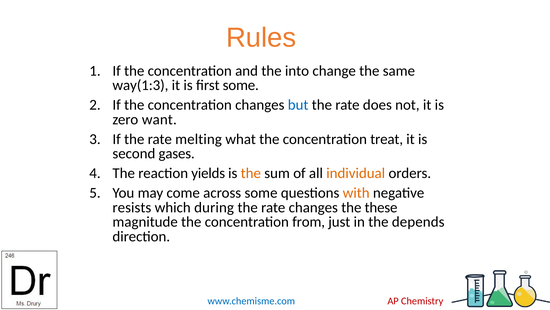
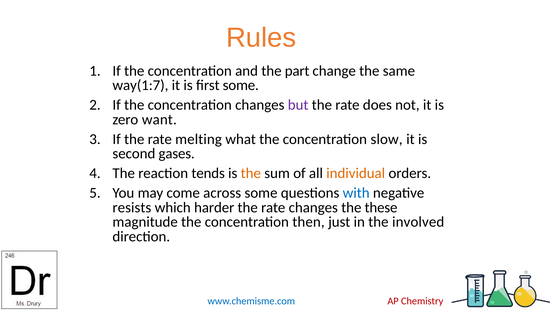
into: into -> part (297, 71)
way(1:3: way(1:3 -> way(1:7 (140, 85)
but colour: blue -> purple (298, 105)
treat: treat -> slow (387, 139)
yields: yields -> tends (208, 173)
with colour: orange -> blue (356, 193)
during: during -> harder (214, 207)
from: from -> then (309, 222)
depends: depends -> involved (418, 222)
